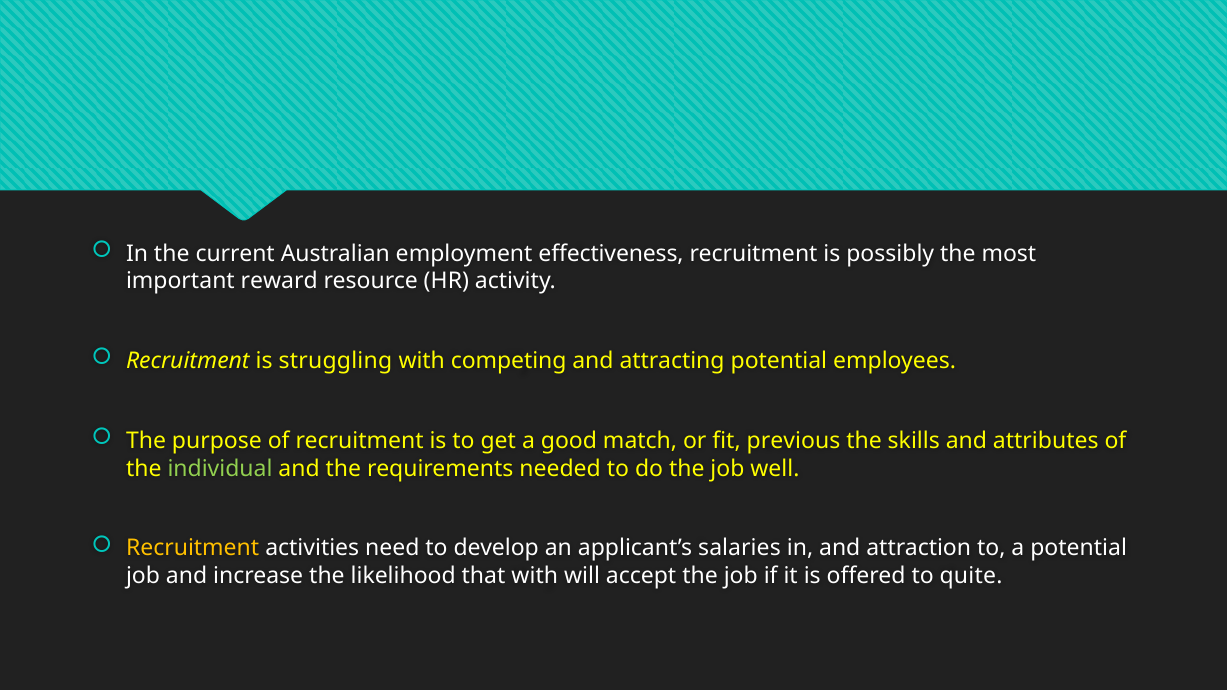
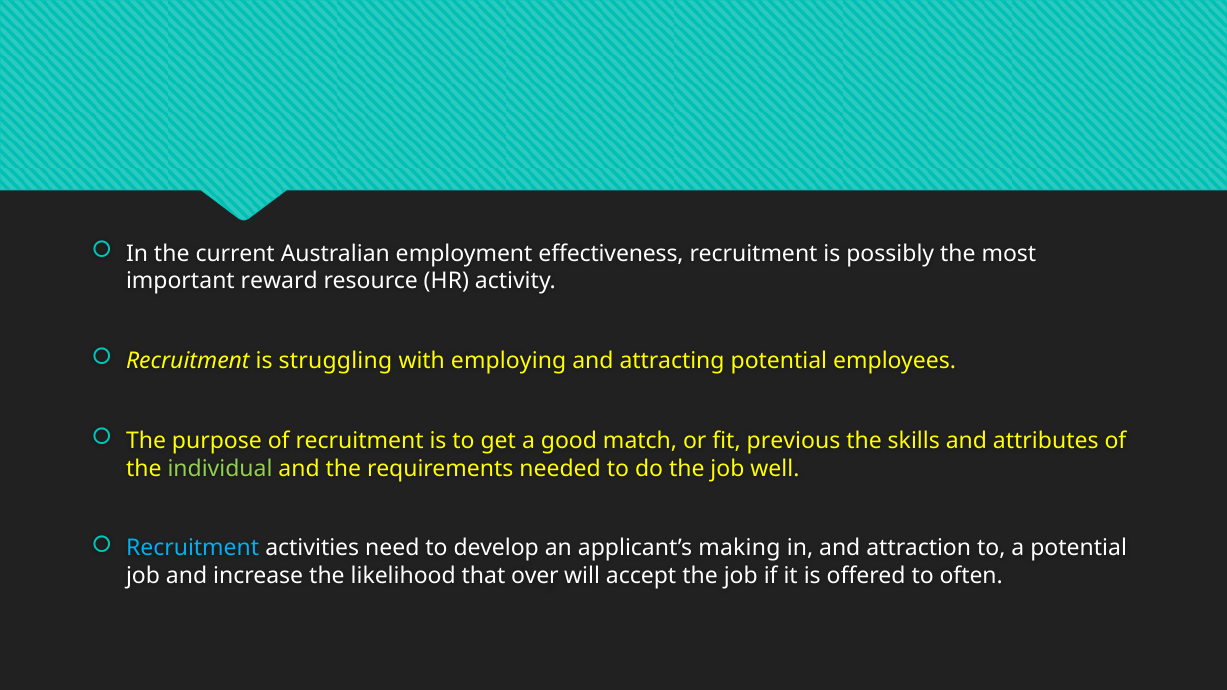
competing: competing -> employing (509, 361)
Recruitment colour: yellow -> light blue (193, 548)
salaries: salaries -> making (739, 548)
that with: with -> over (535, 576)
quite: quite -> often (971, 576)
